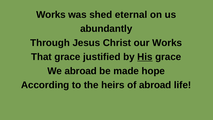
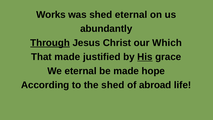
Through underline: none -> present (50, 43)
our Works: Works -> Which (167, 43)
That grace: grace -> made (67, 57)
We abroad: abroad -> eternal (81, 71)
the heirs: heirs -> shed (113, 85)
